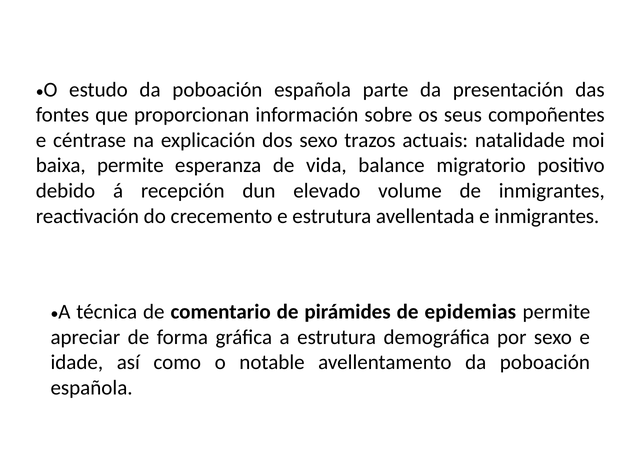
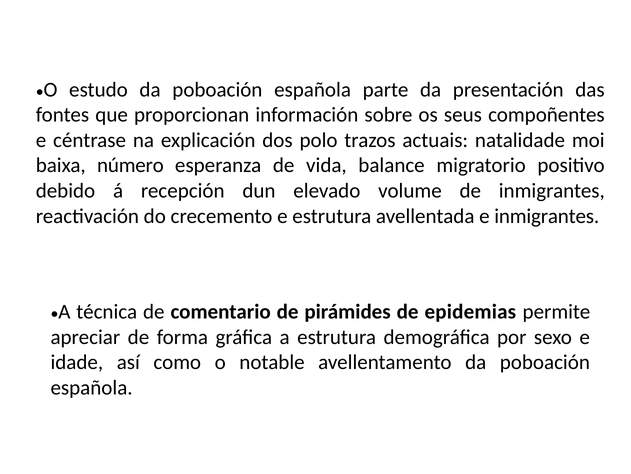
dos sexo: sexo -> polo (319, 140)
baixa permite: permite -> número (130, 165)
